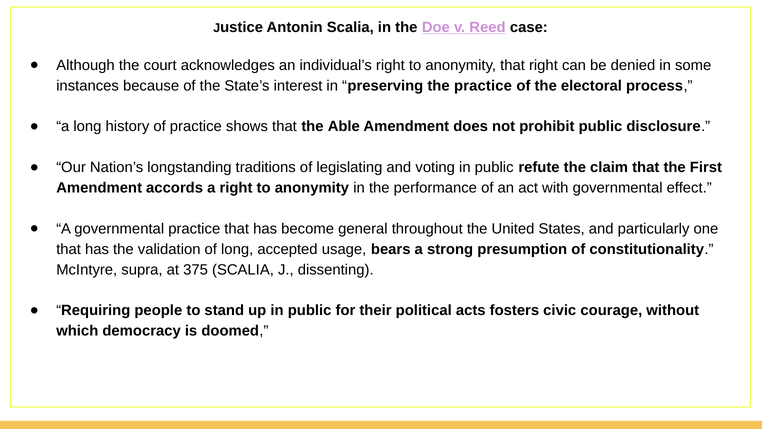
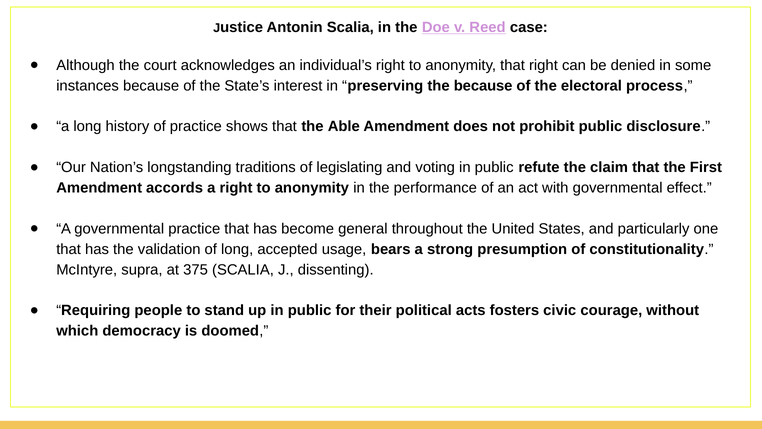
the practice: practice -> because (483, 86)
